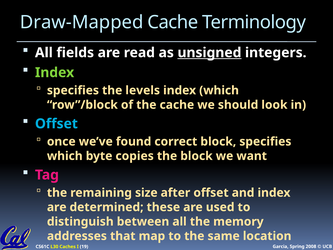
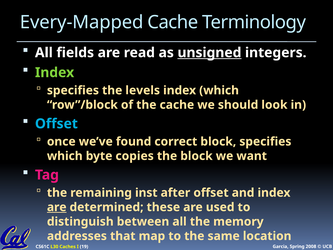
Draw-Mapped: Draw-Mapped -> Every-Mapped (82, 22)
size: size -> inst (146, 193)
are underline: none -> present (57, 207)
